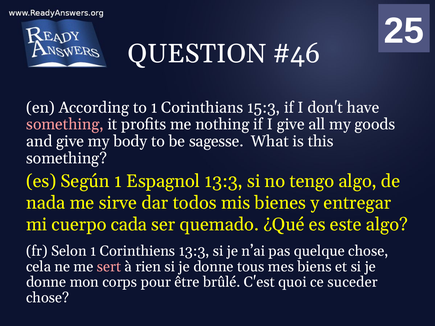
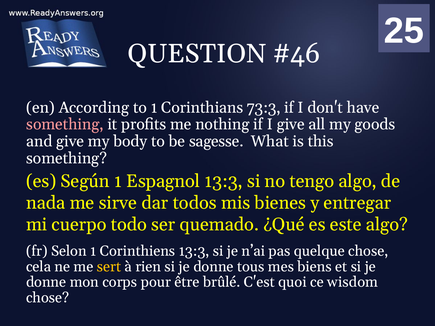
15:3: 15:3 -> 73:3 (264, 108)
cada: cada -> todo (129, 225)
sert colour: pink -> yellow (109, 267)
suceder: suceder -> wisdom (353, 282)
